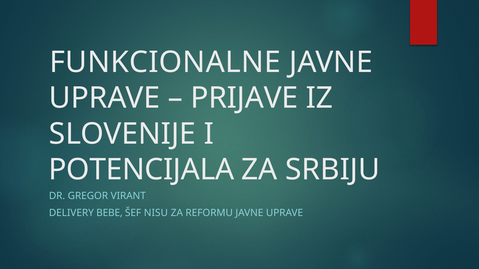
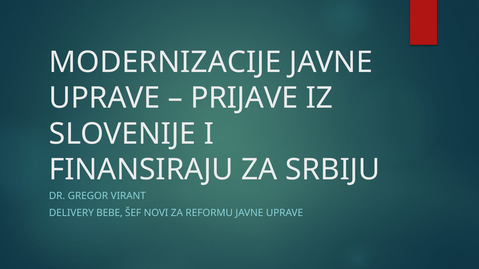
FUNKCIONALNE: FUNKCIONALNE -> MODERNIZACIJE (165, 62)
POTENCIJALA: POTENCIJALA -> FINANSIRAJU (141, 170)
NISU: NISU -> NOVI (156, 213)
